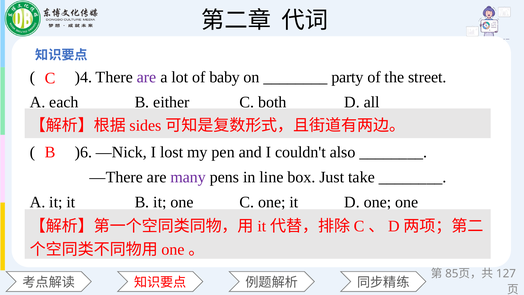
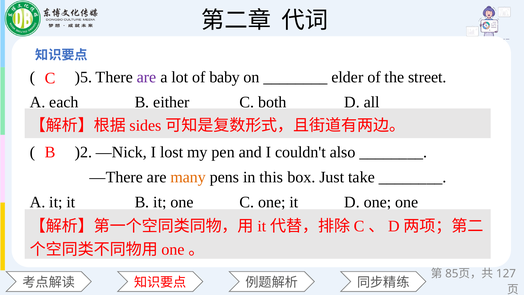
)4: )4 -> )5 (83, 77)
party: party -> elder (347, 77)
)6: )6 -> )2 (83, 152)
many colour: purple -> orange (188, 177)
line: line -> this (271, 177)
